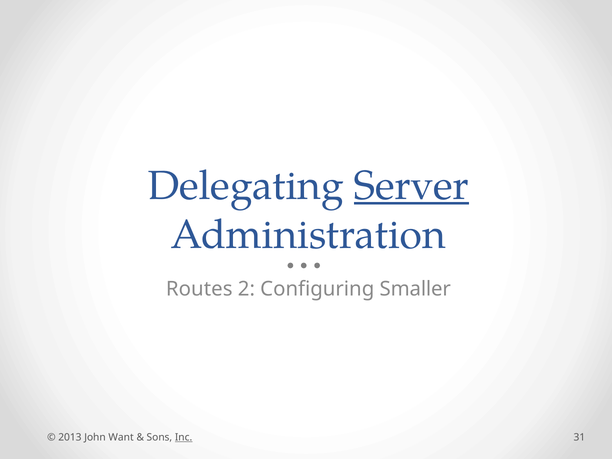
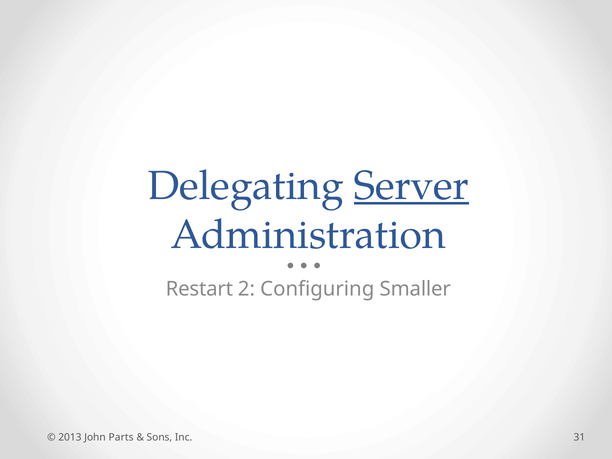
Routes: Routes -> Restart (199, 289)
Want: Want -> Parts (121, 438)
Inc underline: present -> none (184, 438)
